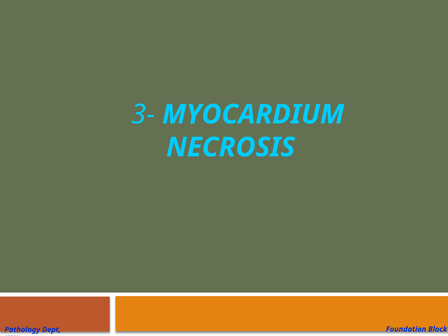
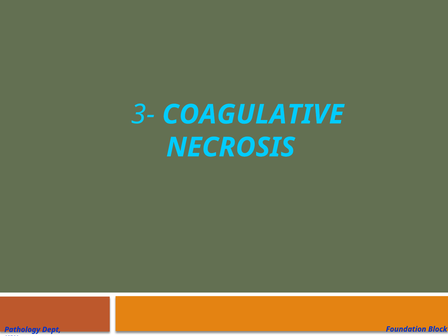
MYOCARDIUM: MYOCARDIUM -> COAGULATIVE (253, 114)
